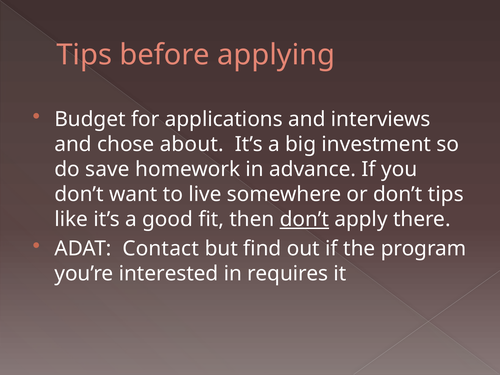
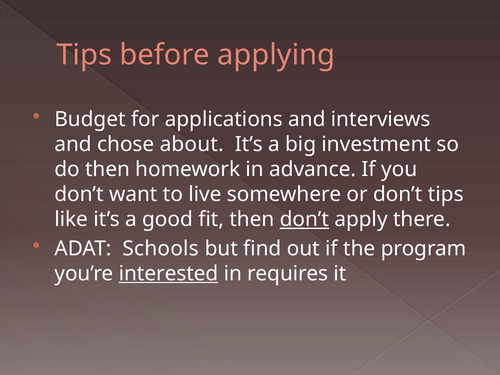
do save: save -> then (108, 169)
Contact: Contact -> Schools (161, 249)
interested underline: none -> present (169, 274)
